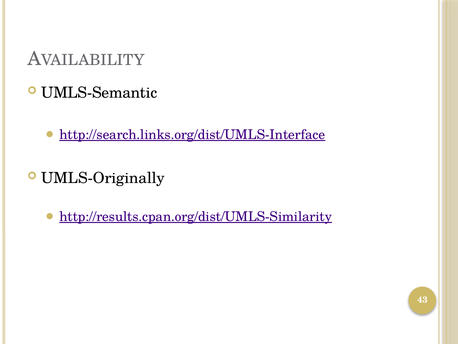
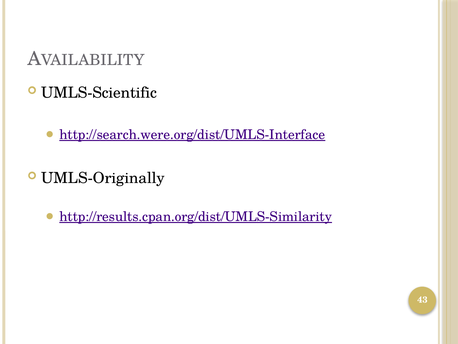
UMLS-Semantic: UMLS-Semantic -> UMLS-Scientific (99, 93)
http://search.links.org/dist/UMLS-Interface: http://search.links.org/dist/UMLS-Interface -> http://search.were.org/dist/UMLS-Interface (192, 134)
